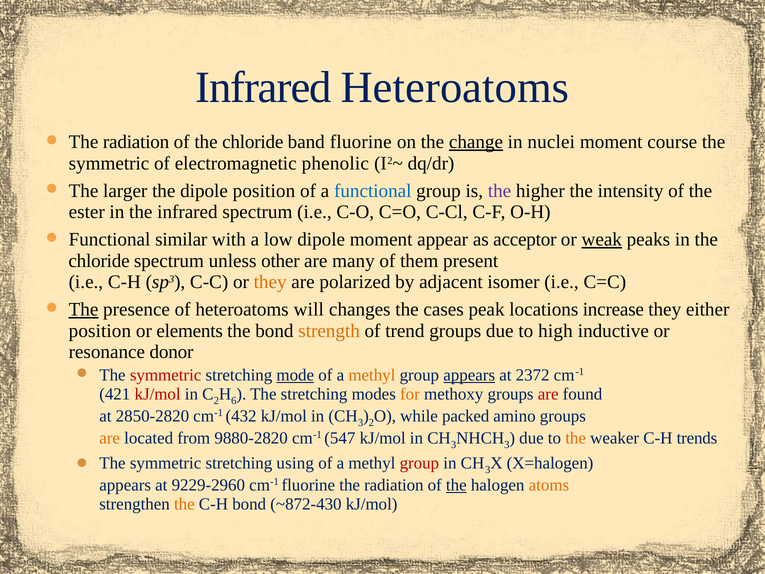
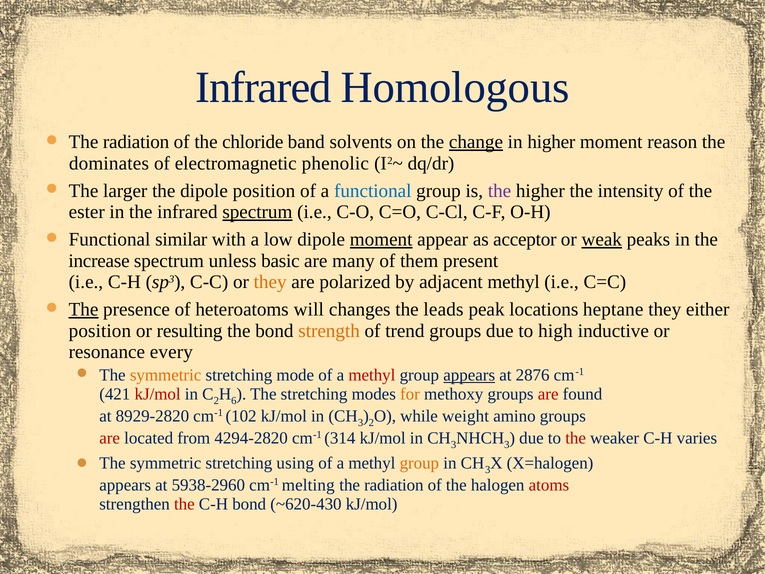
Infrared Heteroatoms: Heteroatoms -> Homologous (455, 87)
band fluorine: fluorine -> solvents (361, 142)
in nuclei: nuclei -> higher (551, 142)
course: course -> reason (672, 142)
symmetric: symmetric -> dominates (109, 163)
spectrum underline: none -> present (257, 212)
moment underline: none -> present (381, 239)
chloride: chloride -> increase (99, 261)
other: other -> basic (280, 261)
adjacent isomer: isomer -> methyl (514, 282)
cases: cases -> leads (443, 309)
increase: increase -> heptane (613, 309)
elements: elements -> resulting (190, 331)
donor: donor -> every (171, 352)
symmetric colour: red -> orange (166, 375)
mode underline: present -> none (295, 375)
methyl colour: orange -> red (372, 375)
2372: 2372 -> 2876 (533, 375)
2850-2820: 2850-2820 -> 8929-2820 (152, 416)
432: 432 -> 102 (241, 416)
packed: packed -> weight (466, 416)
are colour: orange -> red (110, 438)
9880-2820: 9880-2820 -> 4294-2820 (251, 438)
547: 547 -> 314 (340, 438)
the colour: orange -> red (576, 438)
trends: trends -> varies (697, 438)
group colour: red -> orange (419, 463)
9229-2960: 9229-2960 -> 5938-2960 (208, 485)
cm-1 fluorine: fluorine -> melting (308, 485)
the underline: present -> none (456, 485)
atoms colour: orange -> red (549, 485)
the colour: orange -> red (184, 504)
~872-430: ~872-430 -> ~620-430 (306, 504)
